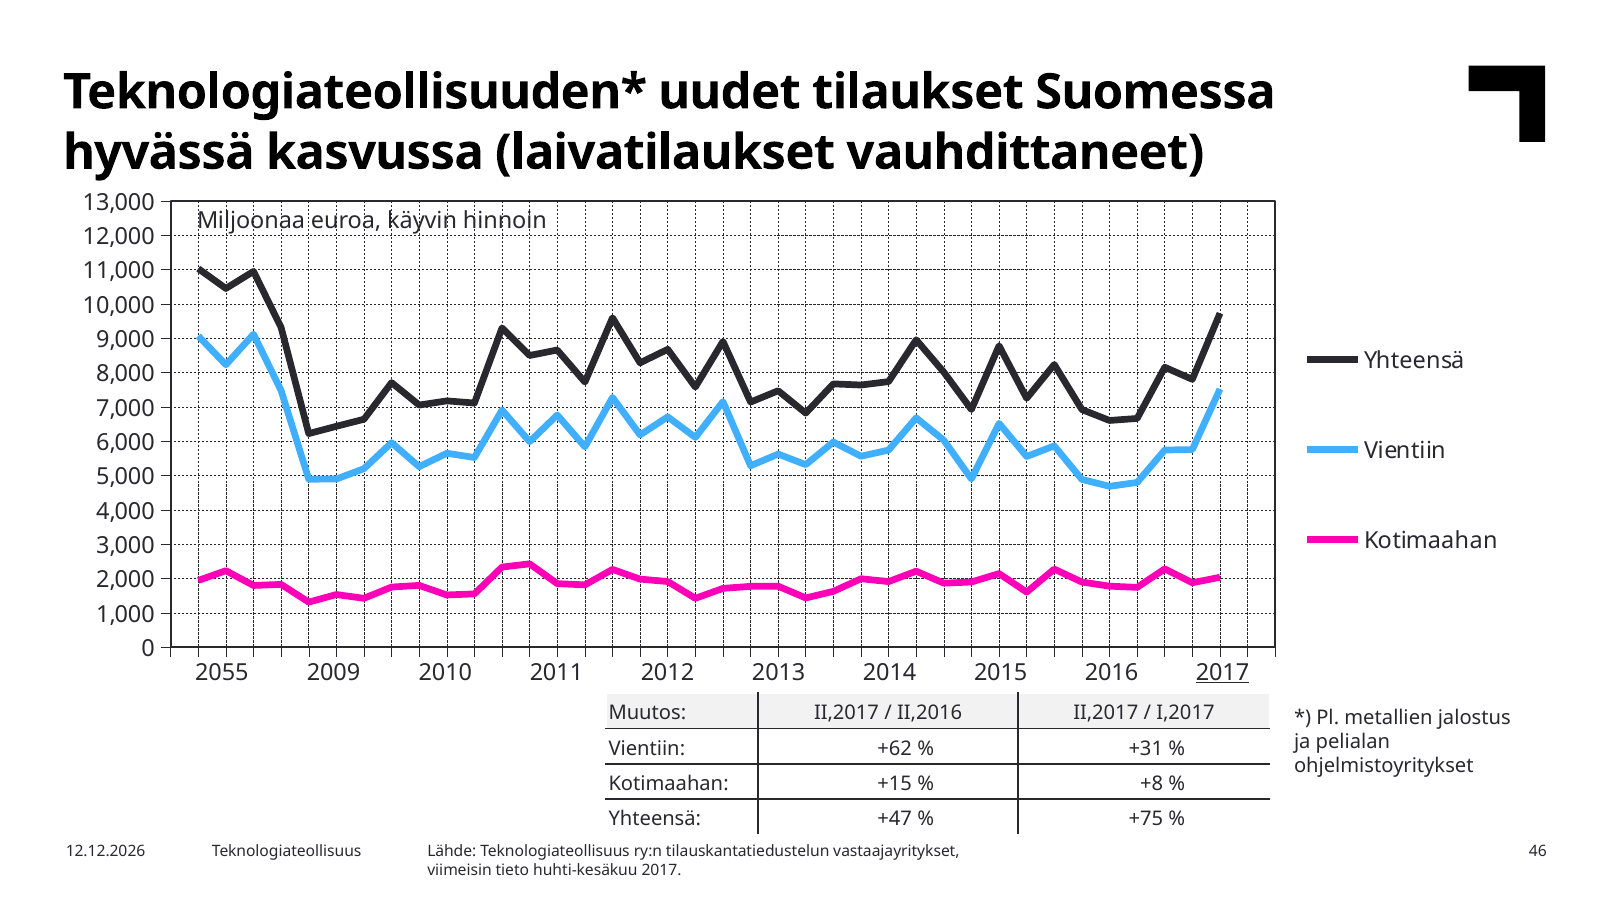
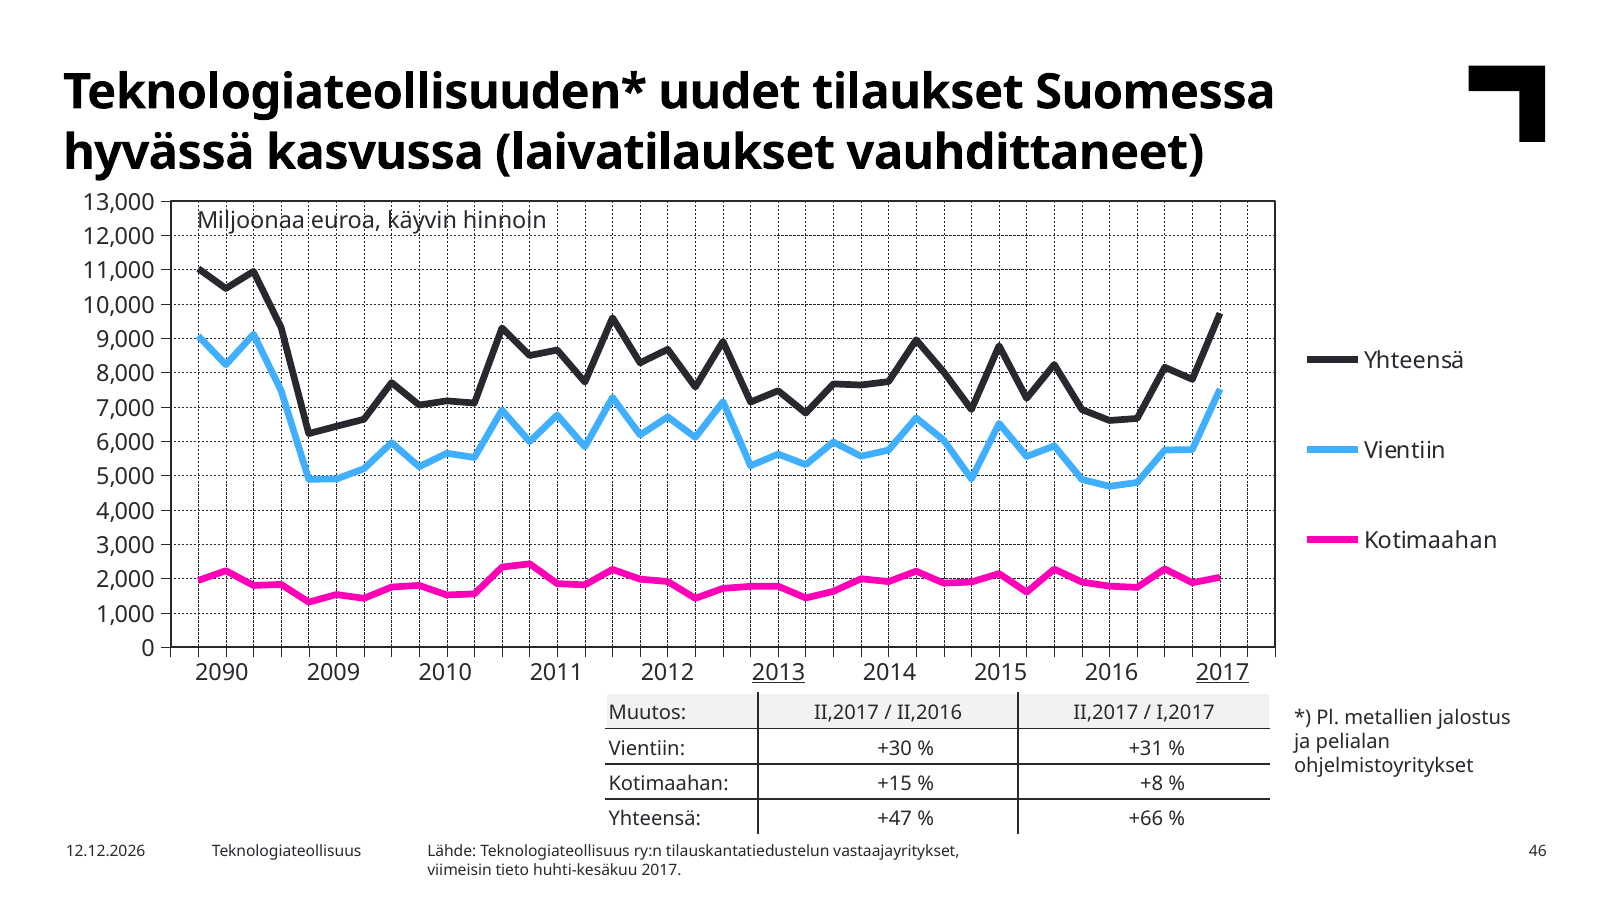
2055: 2055 -> 2090 (222, 673)
2013 underline: none -> present (779, 673)
+62: +62 -> +30 (895, 749)
+75: +75 -> +66 (1146, 819)
